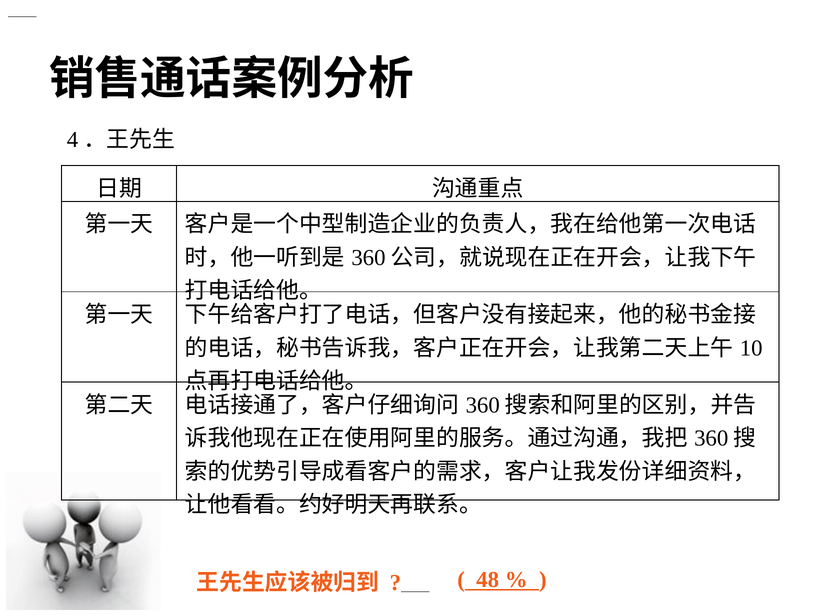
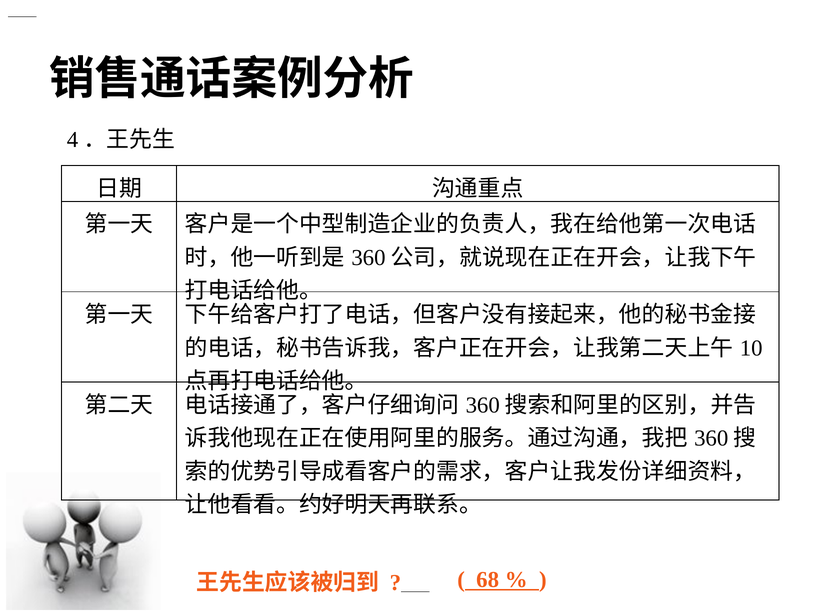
48: 48 -> 68 (488, 579)
